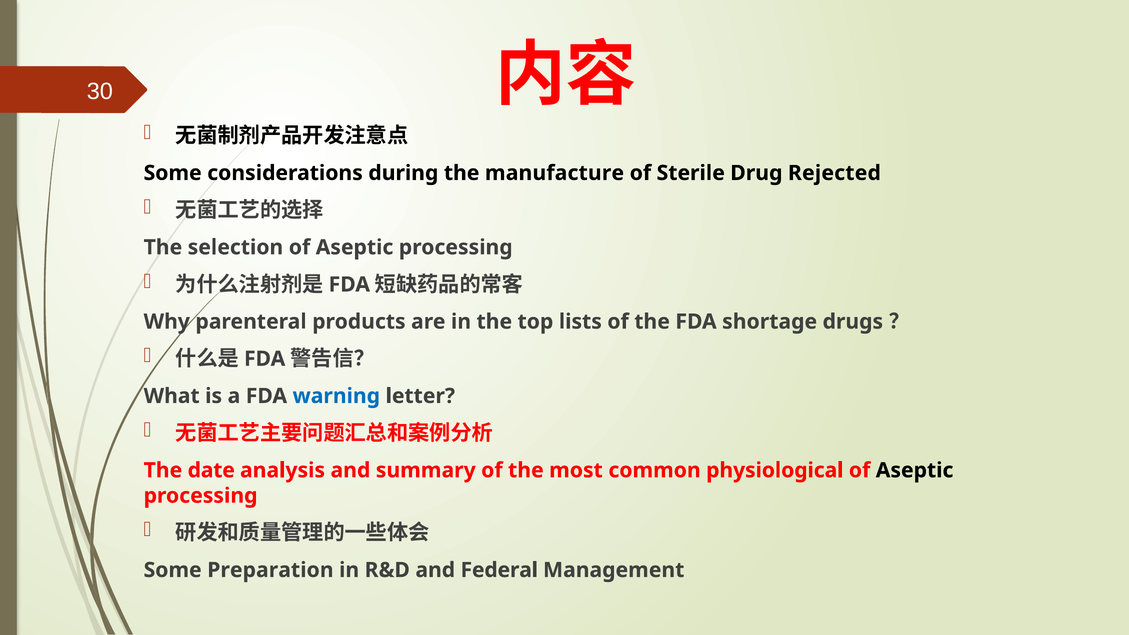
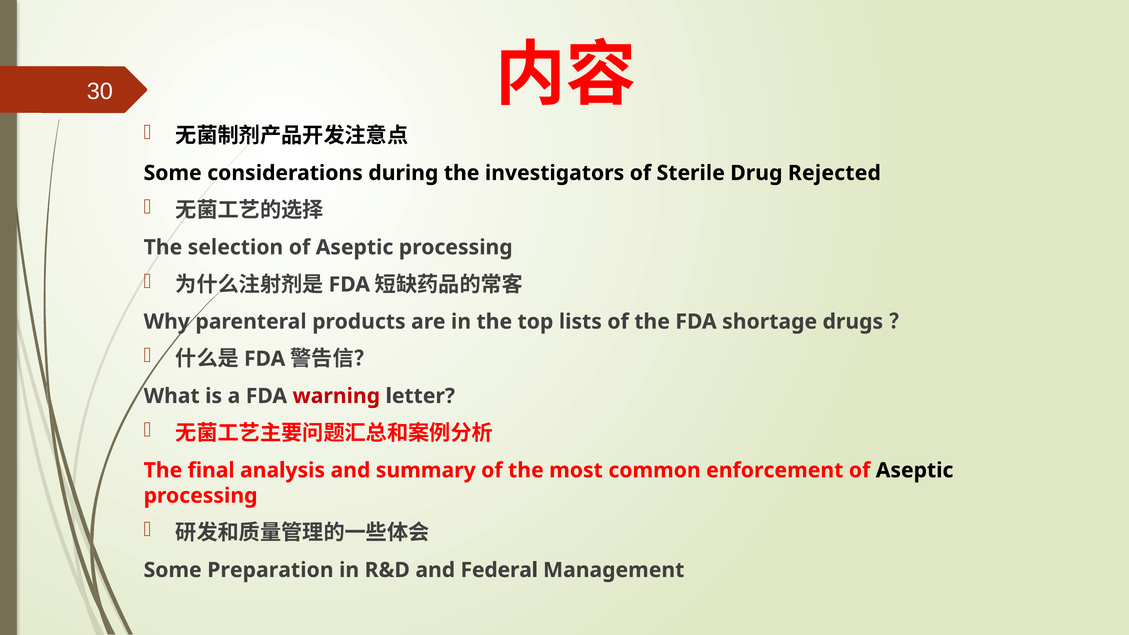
manufacture: manufacture -> investigators (555, 173)
warning colour: blue -> red (336, 396)
date: date -> final (211, 470)
physiological: physiological -> enforcement (775, 470)
